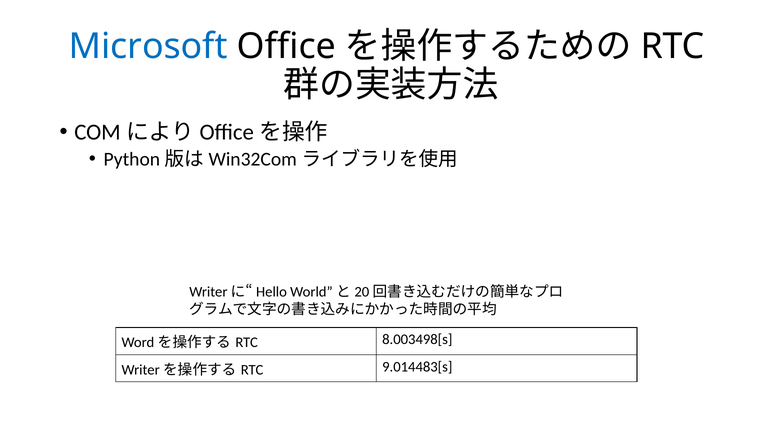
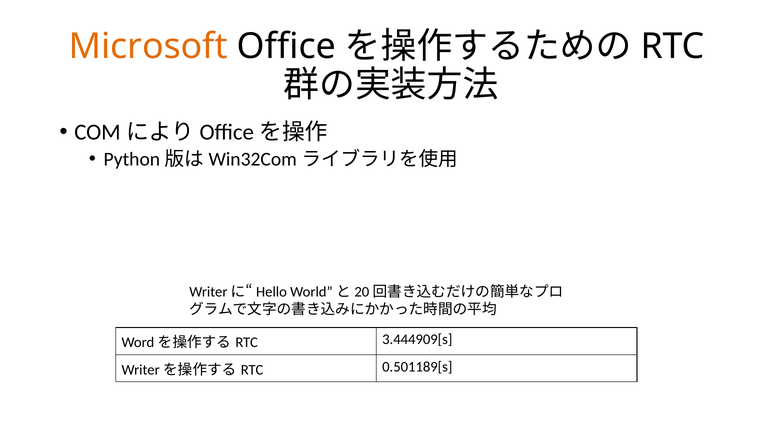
Microsoft colour: blue -> orange (148, 46)
8.003498[s: 8.003498[s -> 3.444909[s (417, 339)
9.014483[s: 9.014483[s -> 0.501189[s (417, 367)
